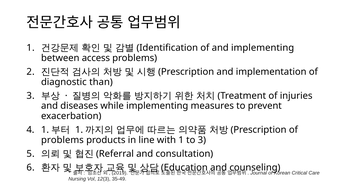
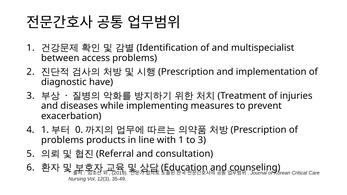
and implementing: implementing -> multispecialist (263, 48)
than: than -> have (101, 82)
1: 1 -> 0 (79, 130)
